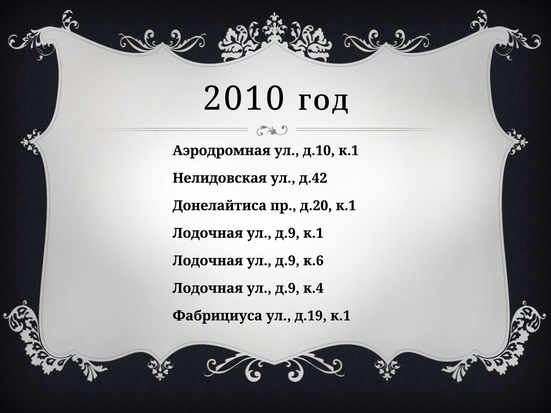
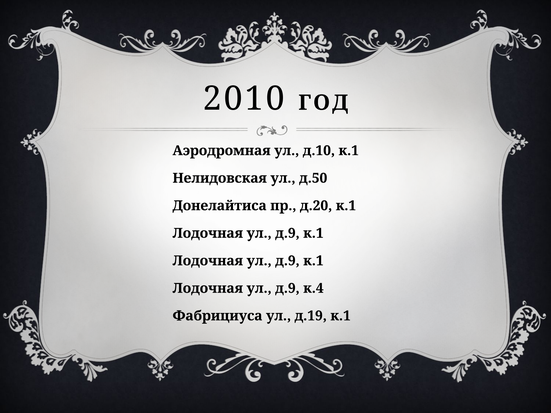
д.42: д.42 -> д.50 (313, 178)
к.6: к.6 -> к.1 (313, 261)
